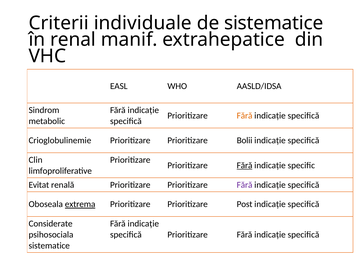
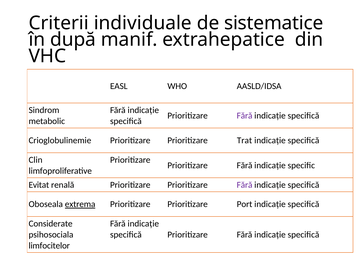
renal: renal -> după (73, 40)
Fără colour: orange -> purple (245, 116)
Bolii: Bolii -> Trat (244, 141)
Fără underline: present -> none (245, 166)
Post: Post -> Port (245, 205)
sistematice: sistematice -> limfocitelor (49, 246)
